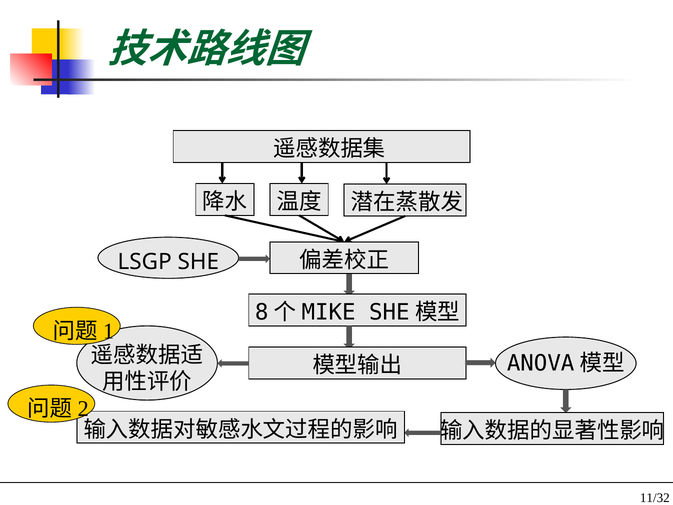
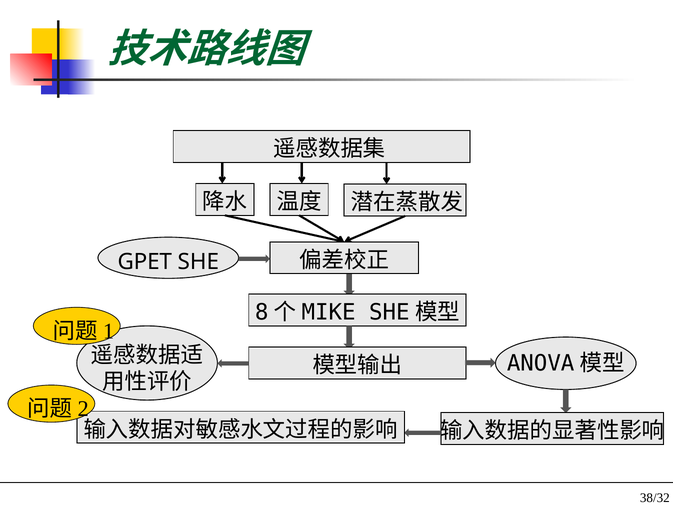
LSGP: LSGP -> GPET (145, 261)
11/32: 11/32 -> 38/32 (655, 498)
